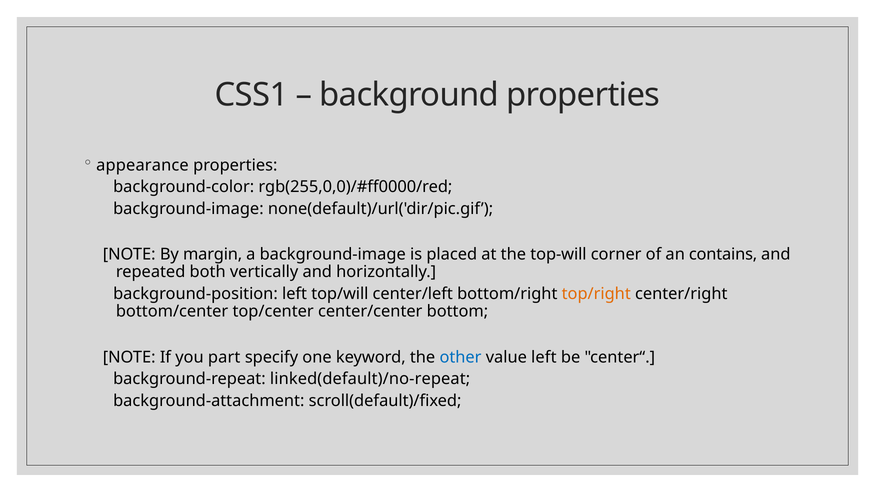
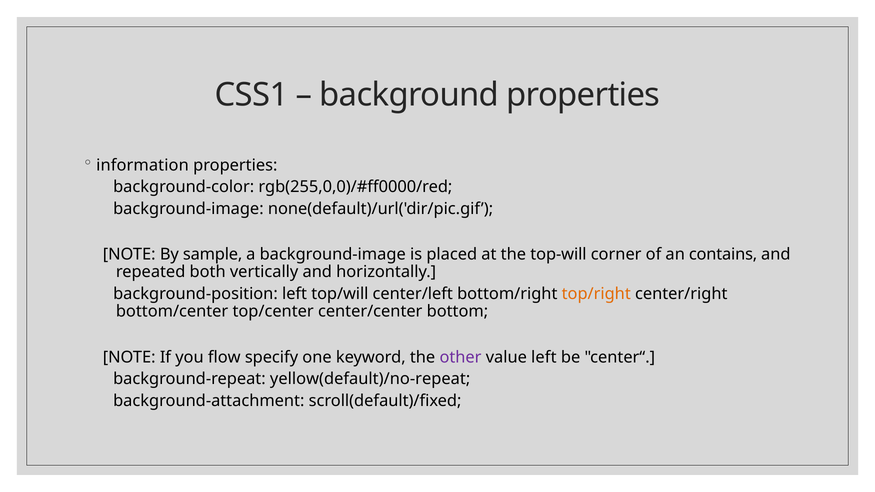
appearance: appearance -> information (143, 165)
margin: margin -> sample (213, 254)
part: part -> flow (224, 357)
other colour: blue -> purple (461, 357)
linked(default)/no-repeat: linked(default)/no-repeat -> yellow(default)/no-repeat (370, 379)
